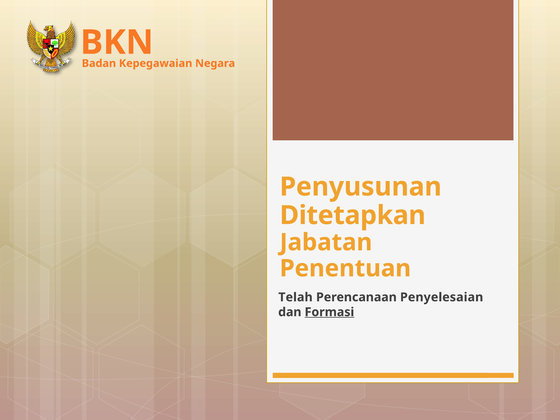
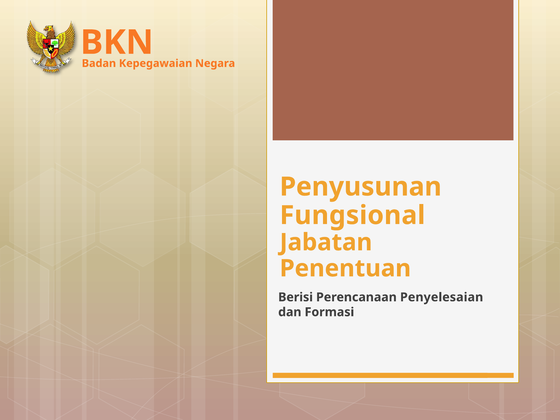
Ditetapkan: Ditetapkan -> Fungsional (352, 215)
Telah: Telah -> Berisi (296, 297)
Formasi underline: present -> none (329, 312)
